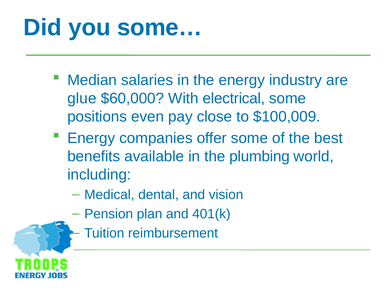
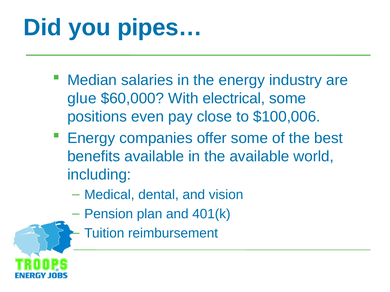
some…: some… -> pipes… (160, 28)
$100,009: $100,009 -> $100,006 (287, 117)
the plumbing: plumbing -> available (259, 157)
